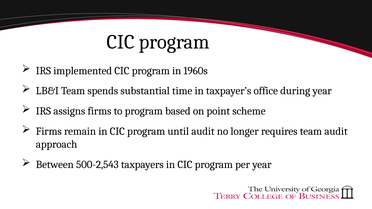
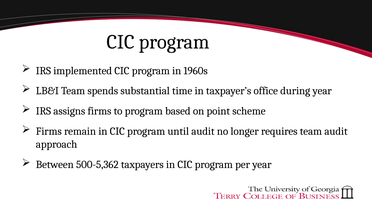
500-2,543: 500-2,543 -> 500-5,362 (97, 165)
